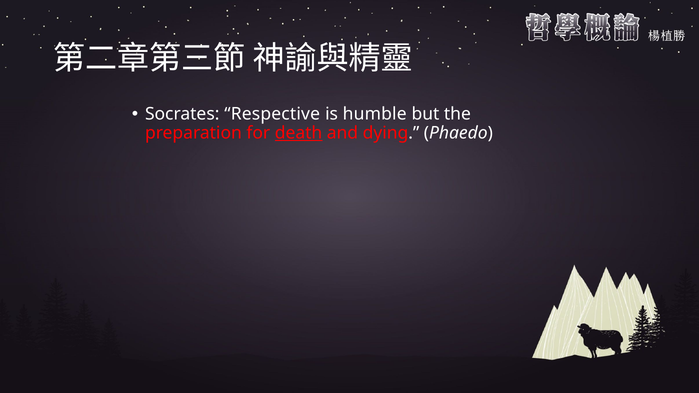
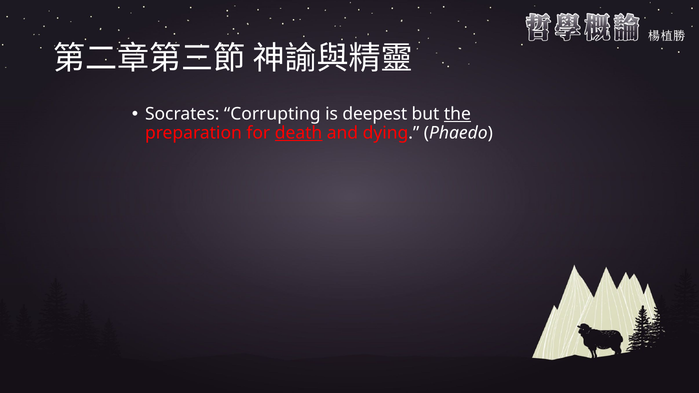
Respective: Respective -> Corrupting (272, 114)
humble: humble -> deepest (375, 114)
the underline: none -> present (457, 114)
